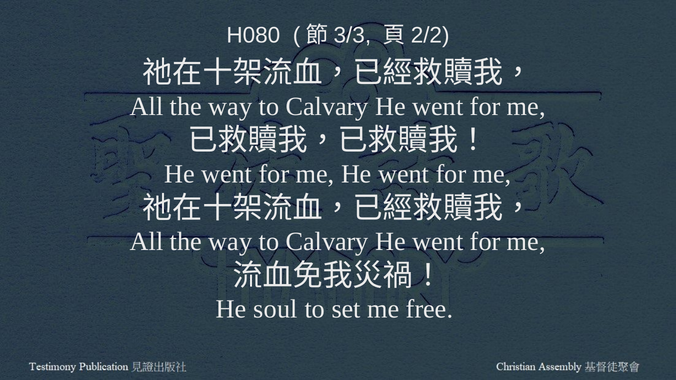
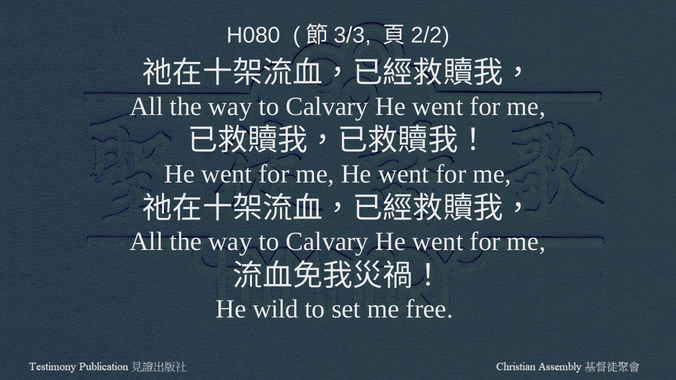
soul: soul -> wild (276, 309)
